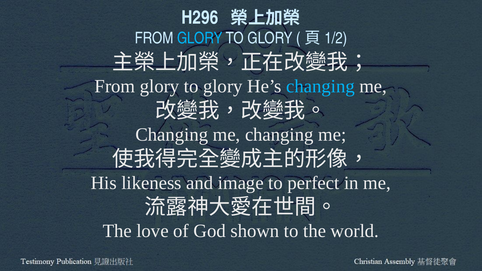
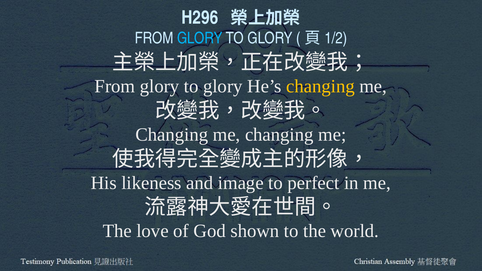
changing colour: light blue -> yellow (321, 87)
